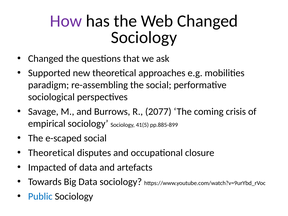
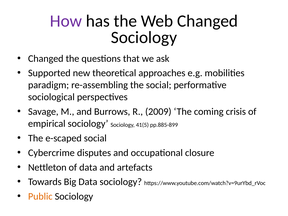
2077: 2077 -> 2009 (158, 112)
Theoretical: Theoretical -> Cybercrime (51, 153)
Impacted: Impacted -> Nettleton (47, 167)
Public colour: blue -> orange (40, 196)
